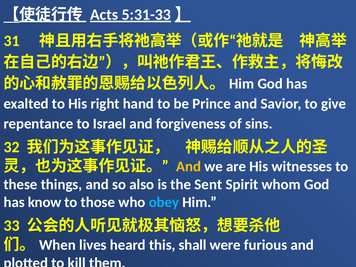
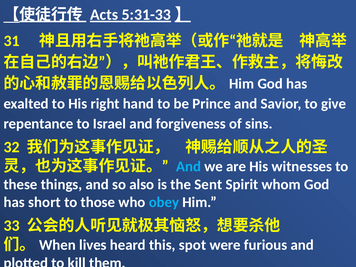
And colour: yellow -> light blue (189, 167)
know: know -> short (44, 202)
shall: shall -> spot (192, 245)
